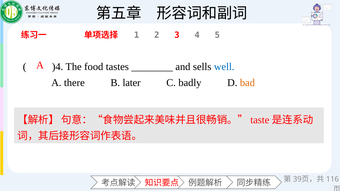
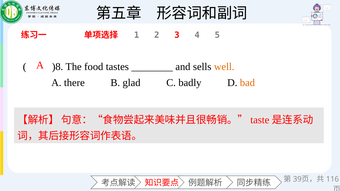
)4: )4 -> )8 (58, 67)
well colour: blue -> orange (224, 67)
later: later -> glad (132, 83)
